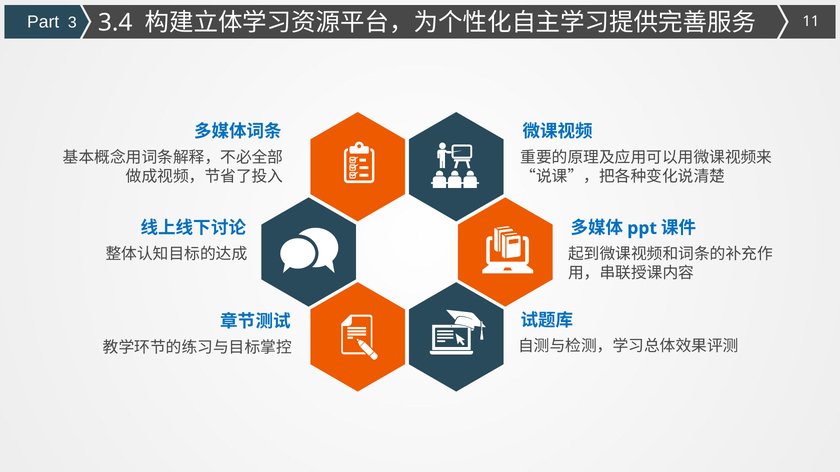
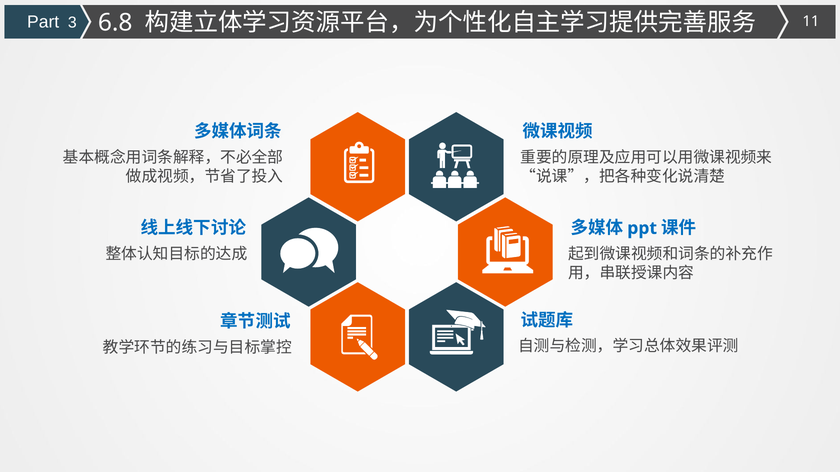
3.4: 3.4 -> 6.8 (115, 23)
